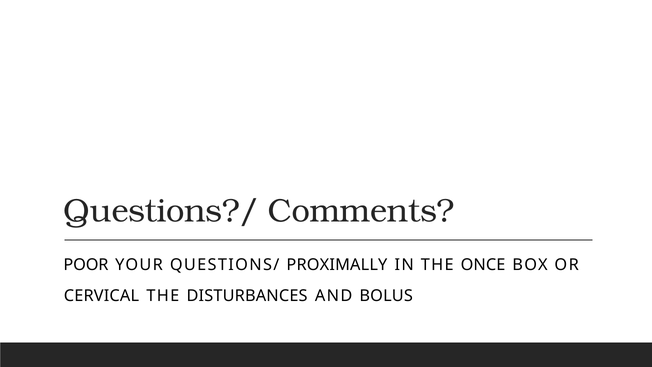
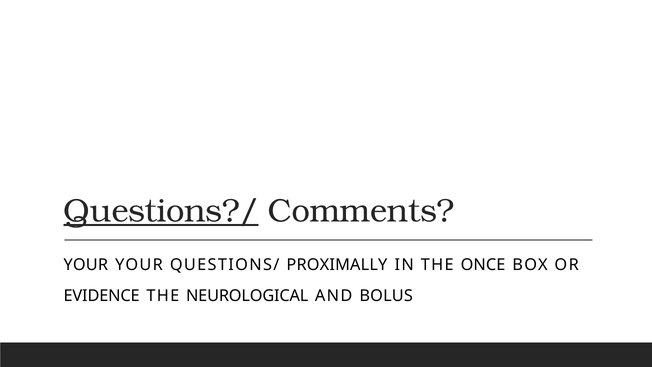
Questions?/ underline: none -> present (161, 211)
POOR: POOR -> YOUR (86, 265)
CERVICAL: CERVICAL -> EVIDENCE (102, 296)
DISTURBANCES: DISTURBANCES -> NEUROLOGICAL (247, 296)
